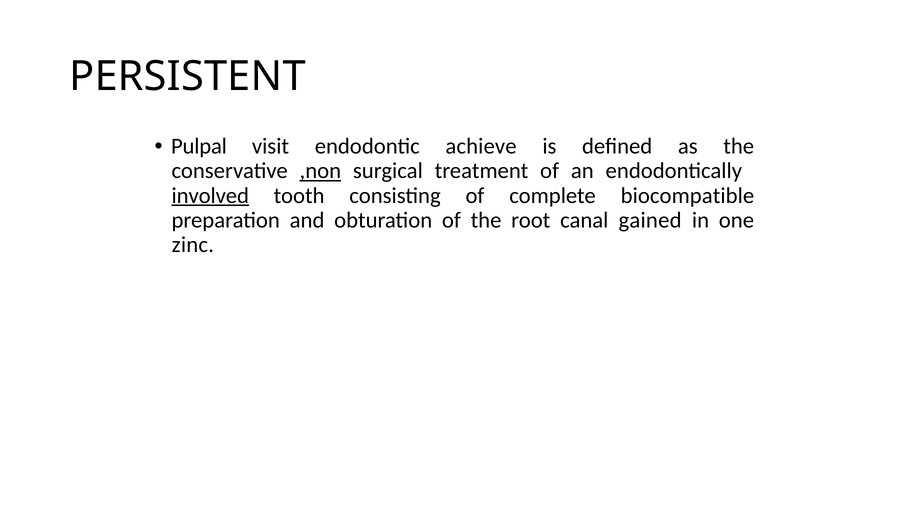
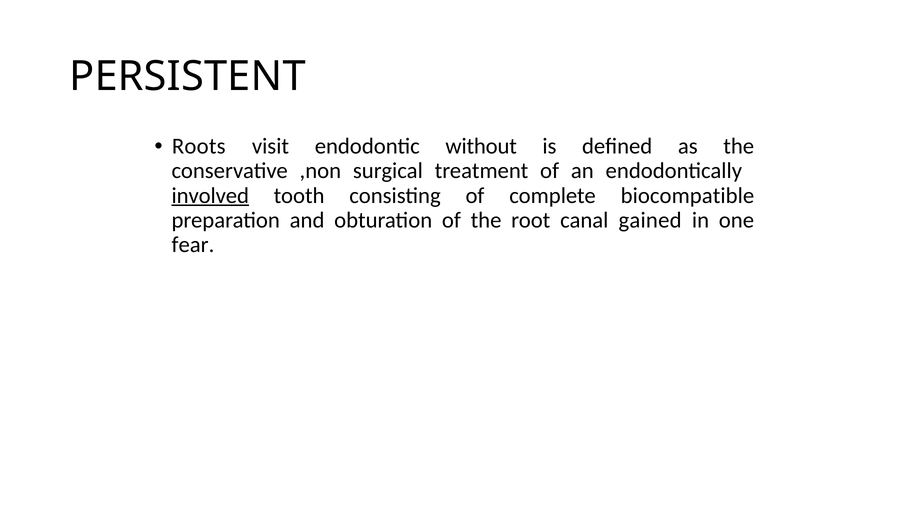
Pulpal: Pulpal -> Roots (199, 146)
achieve: achieve -> without (481, 146)
,non underline: present -> none (320, 171)
zinc: zinc -> fear (193, 244)
